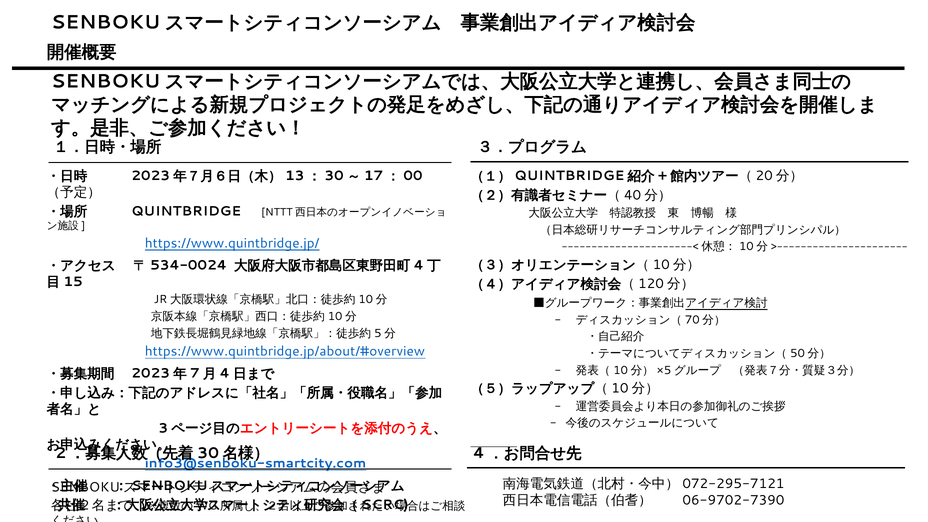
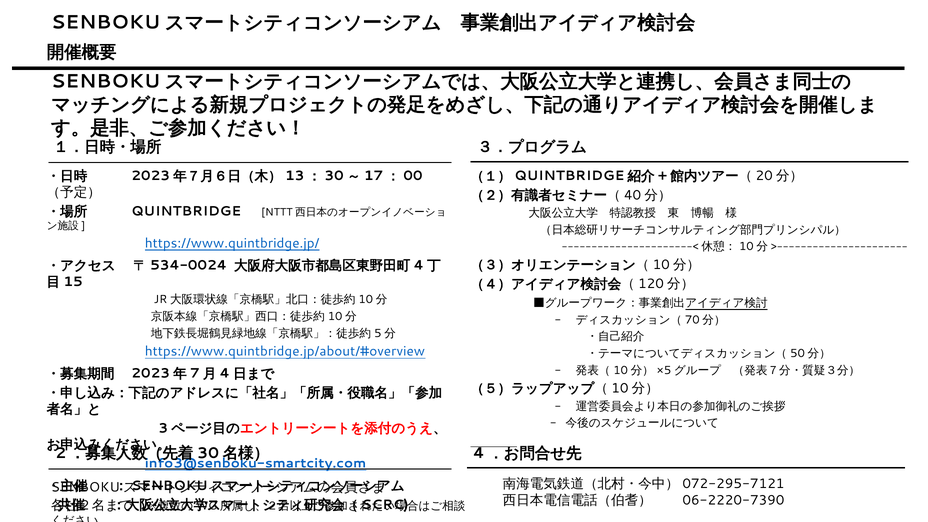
06-9702-7390: 06-9702-7390 -> 06-2220-7390 (733, 500)
